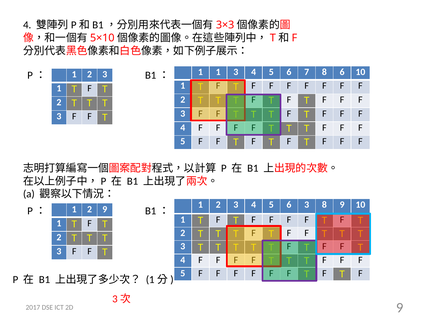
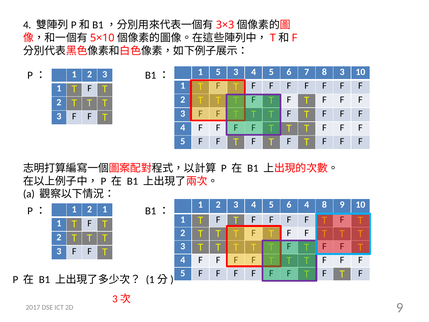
1 1: 1 -> 5 (218, 72)
8 6: 6 -> 3 (342, 72)
6 3: 3 -> 4 (307, 205)
2 9: 9 -> 1 (105, 209)
